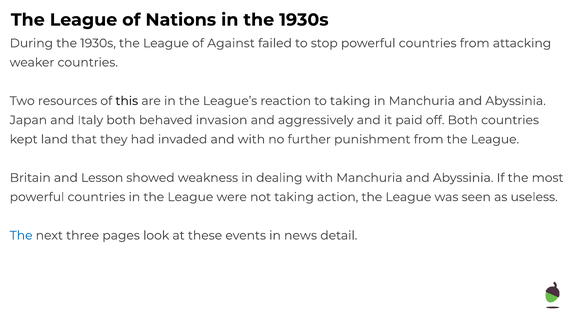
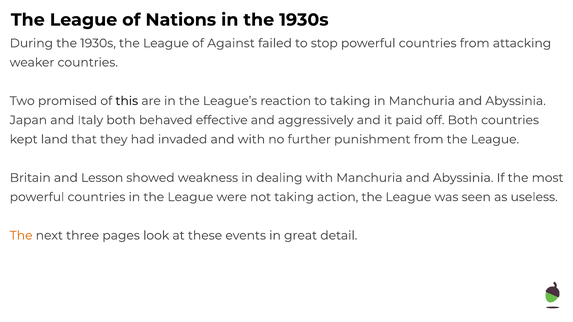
resources: resources -> promised (68, 101)
invasion: invasion -> effective (222, 120)
The colour: blue -> orange (21, 236)
news: news -> great (301, 236)
